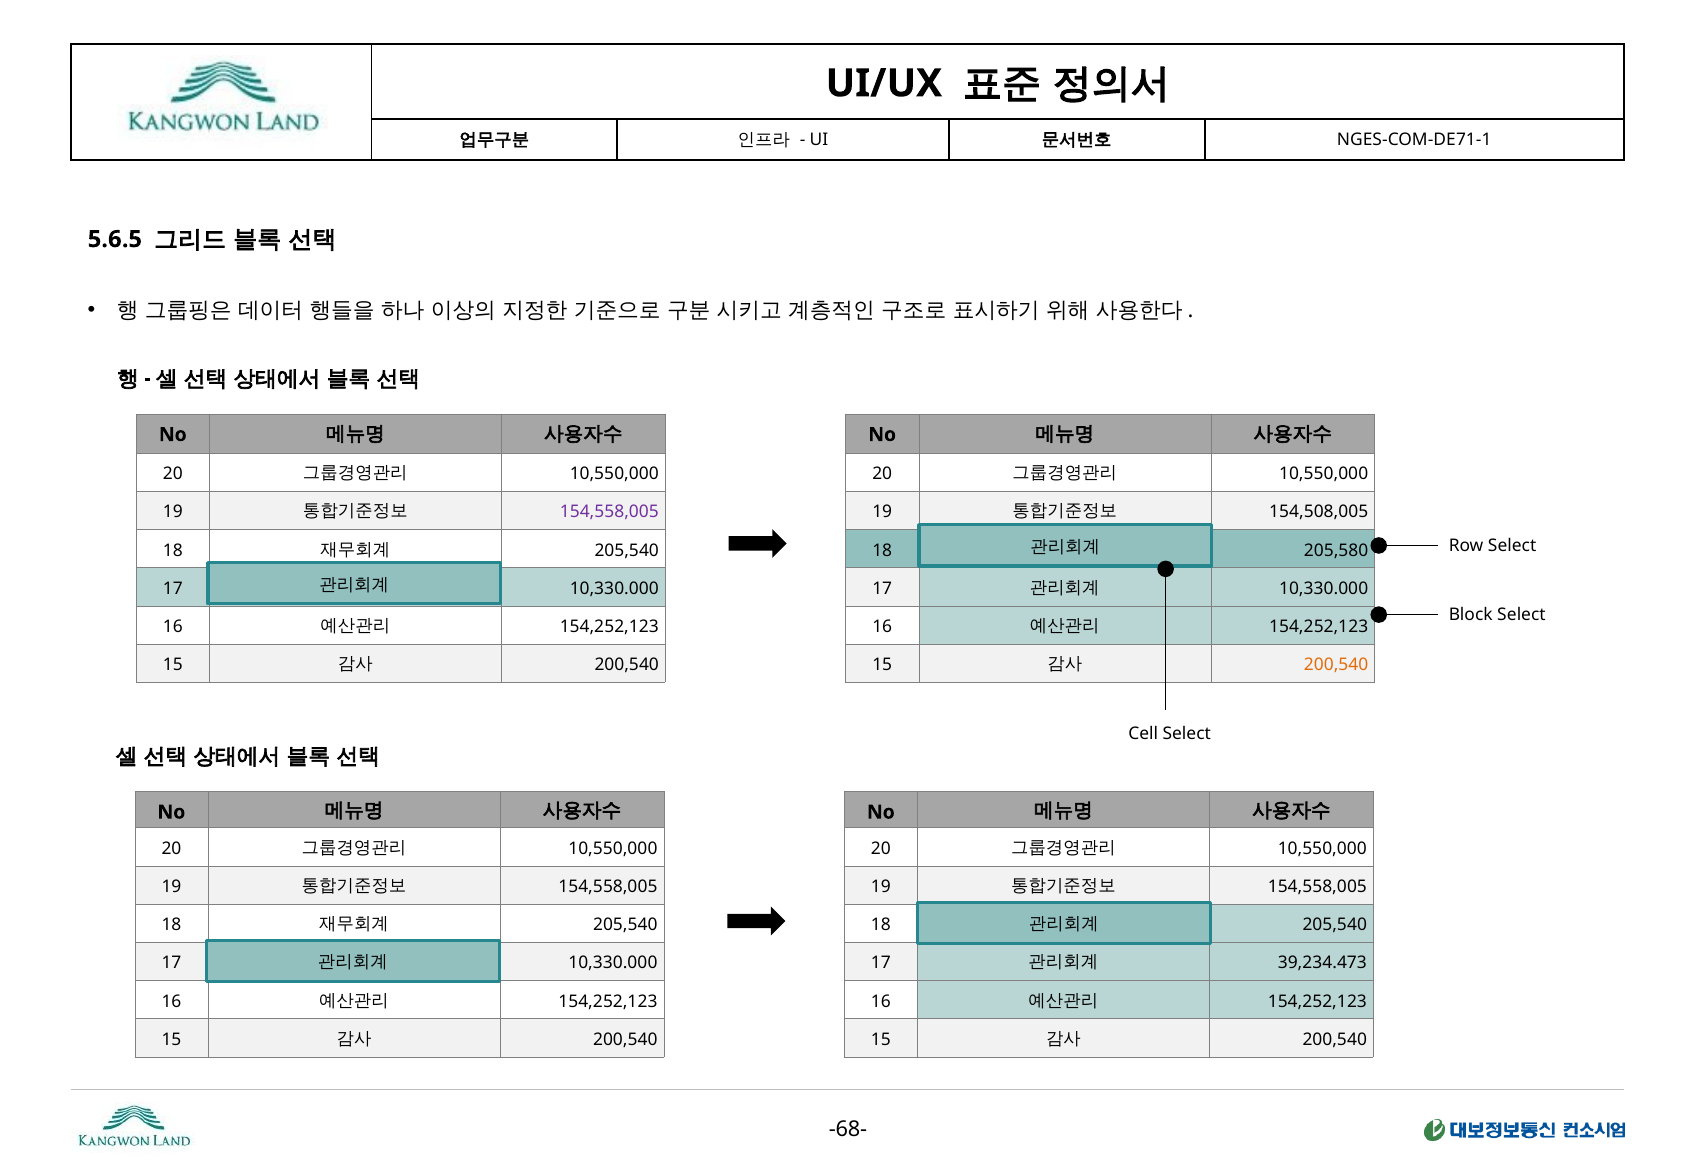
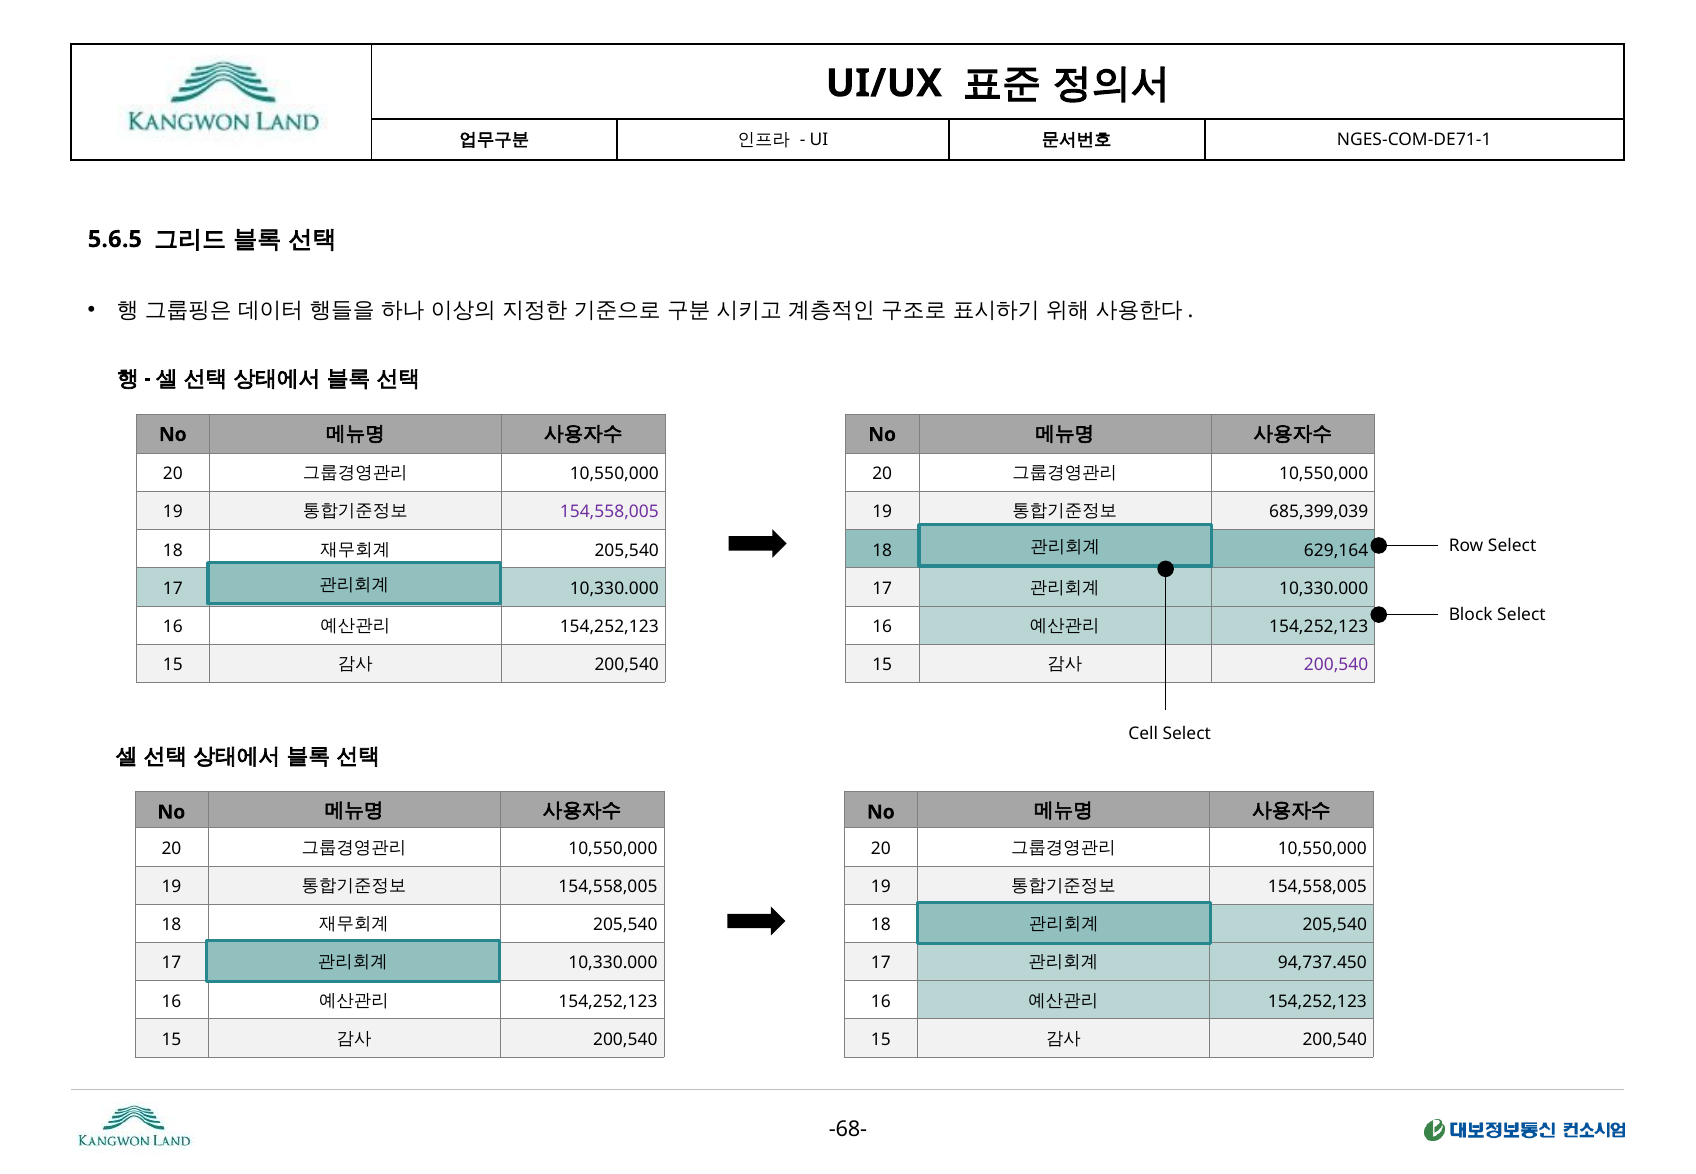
154,508,005: 154,508,005 -> 685,399,039 (1319, 512)
205,580: 205,580 -> 629,164 (1336, 550)
200,540 colour: orange -> purple (1336, 665)
39,234.473: 39,234.473 -> 94,737.450 (1322, 963)
